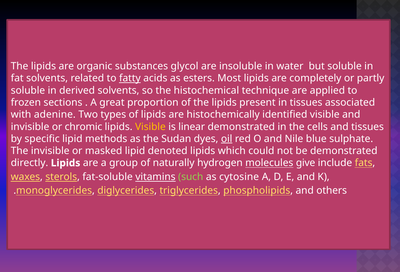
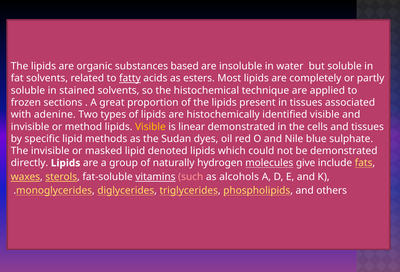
glycol: glycol -> based (185, 66)
derived: derived -> stained (77, 90)
chromic: chromic -> method (83, 127)
oil underline: present -> none (227, 139)
such colour: light green -> pink (191, 177)
cytosine: cytosine -> alcohols (239, 177)
